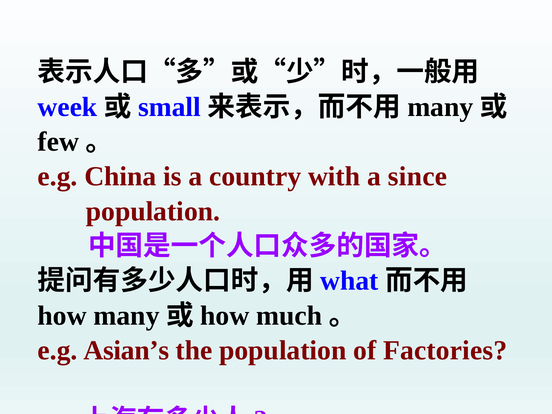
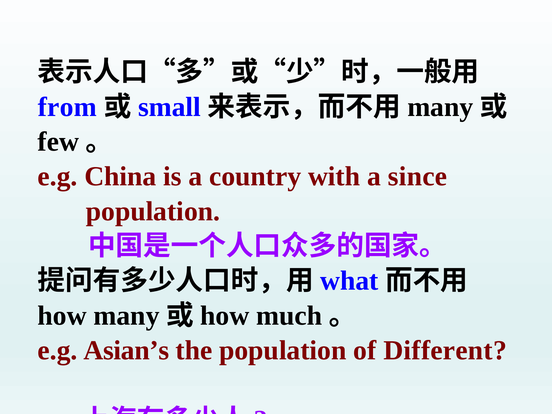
week: week -> from (67, 107)
Factories: Factories -> Different (445, 350)
